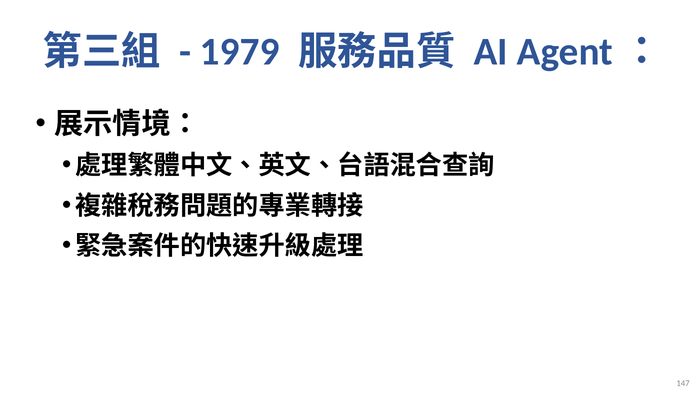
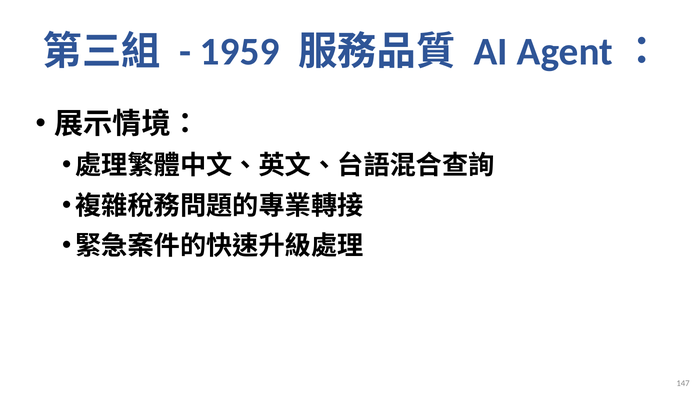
1979: 1979 -> 1959 (240, 52)
